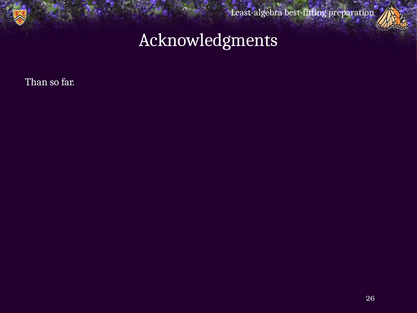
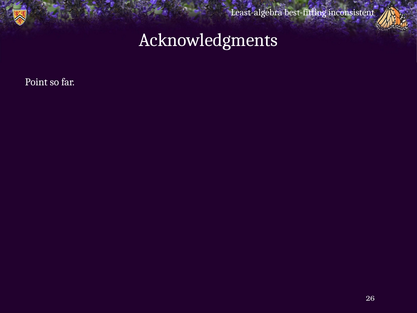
preparation: preparation -> inconsistent (351, 12)
Than: Than -> Point (36, 82)
